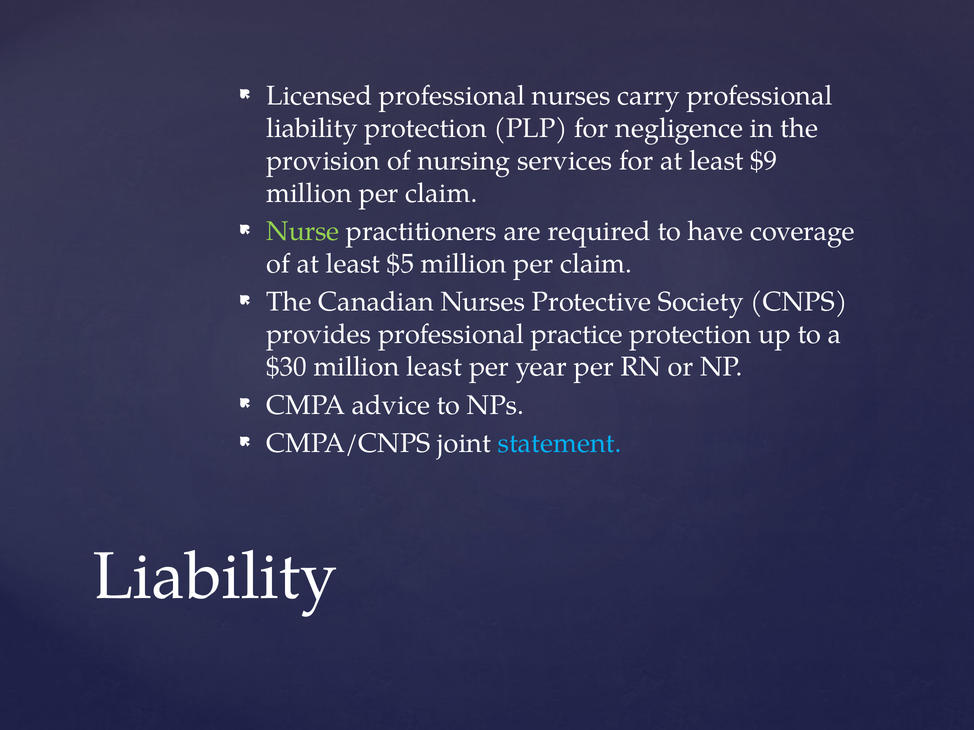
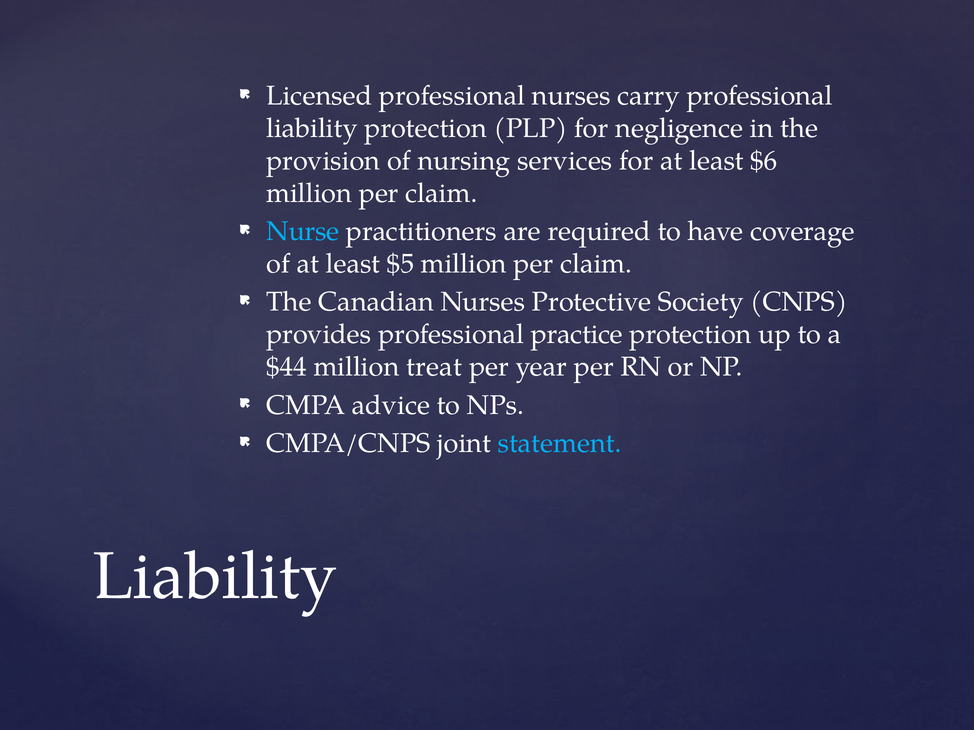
$9: $9 -> $6 (764, 161)
Nurse colour: light green -> light blue (303, 232)
$30: $30 -> $44 (287, 367)
million least: least -> treat (434, 367)
